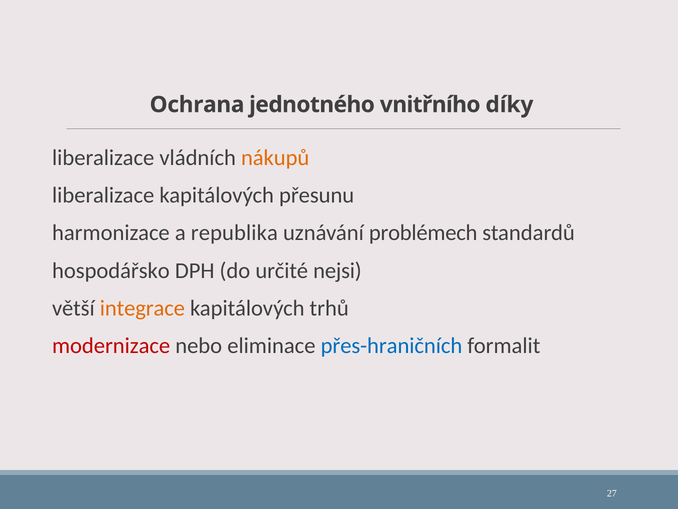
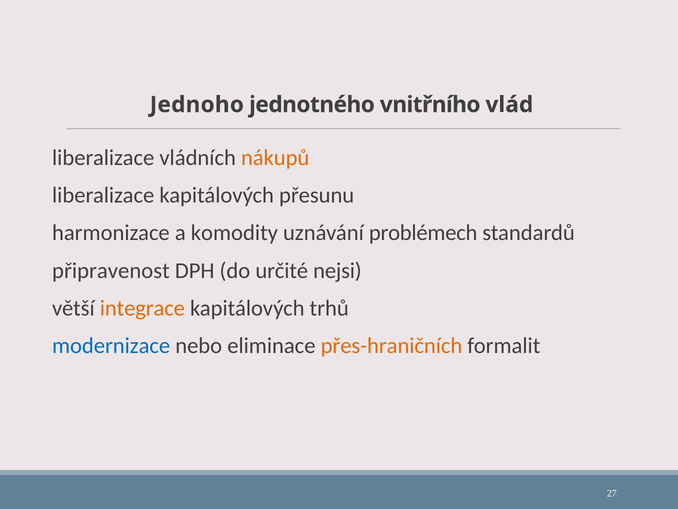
Ochrana: Ochrana -> Jednoho (197, 105)
díky: díky -> vlád (509, 105)
republika: republika -> komodity (234, 233)
hospodářsko: hospodářsko -> připravenost (111, 270)
modernizace colour: red -> blue (111, 345)
přes-hraničních colour: blue -> orange (391, 345)
